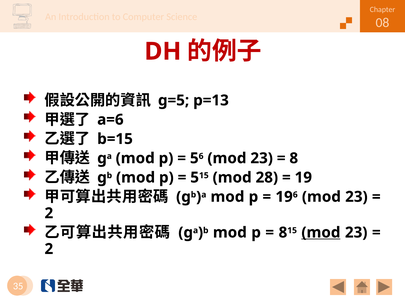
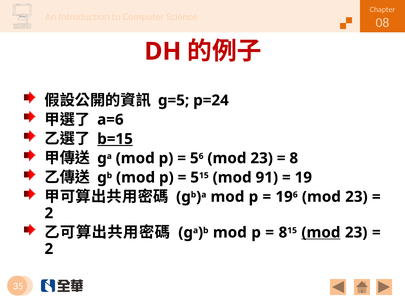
p=13: p=13 -> p=24 (211, 100)
b=15 underline: none -> present (115, 139)
28: 28 -> 91 (267, 177)
